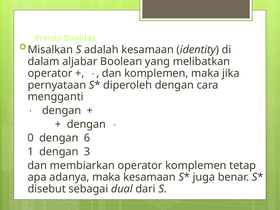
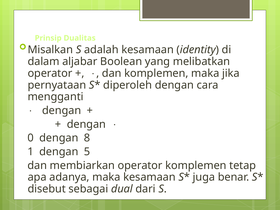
6: 6 -> 8 (87, 138)
3: 3 -> 5 (87, 152)
